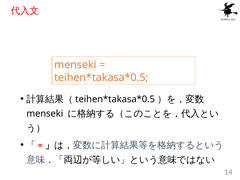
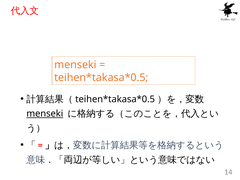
menseki underline: none -> present (45, 114)
